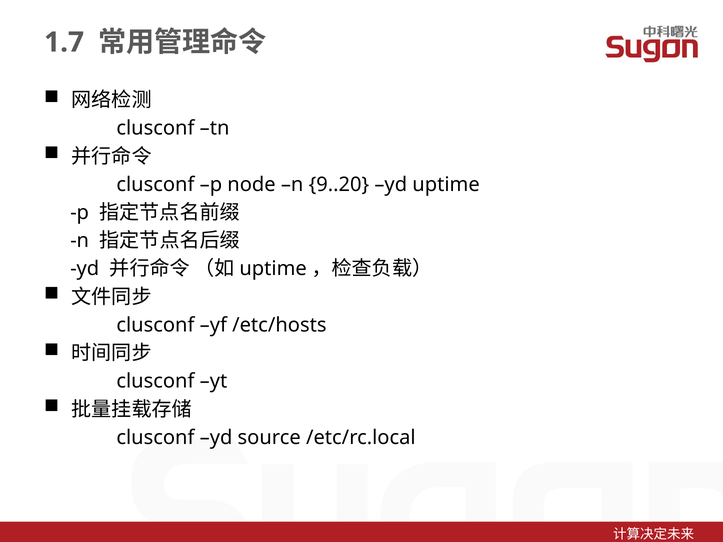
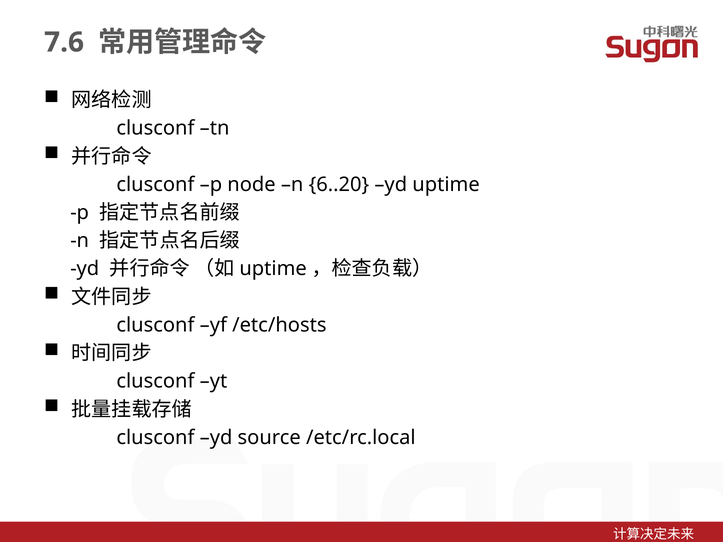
1.7: 1.7 -> 7.6 (64, 42)
9..20: 9..20 -> 6..20 (339, 185)
